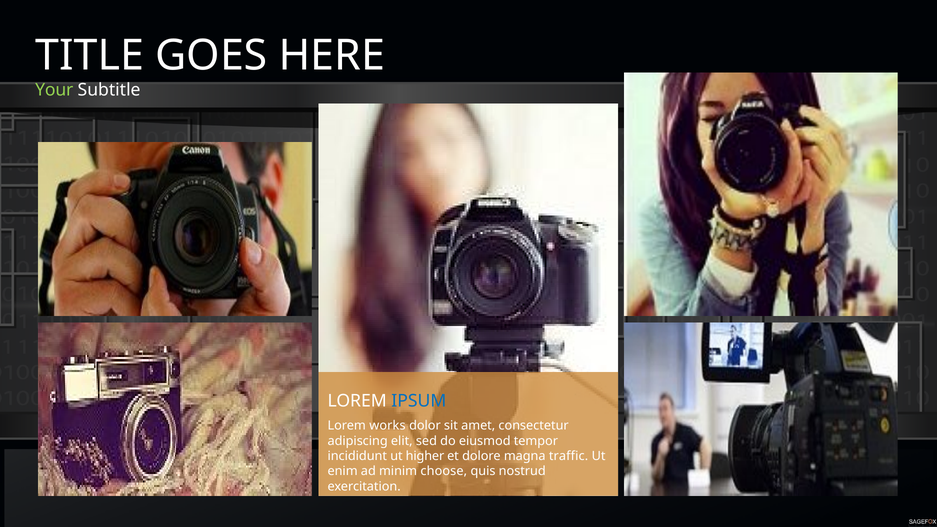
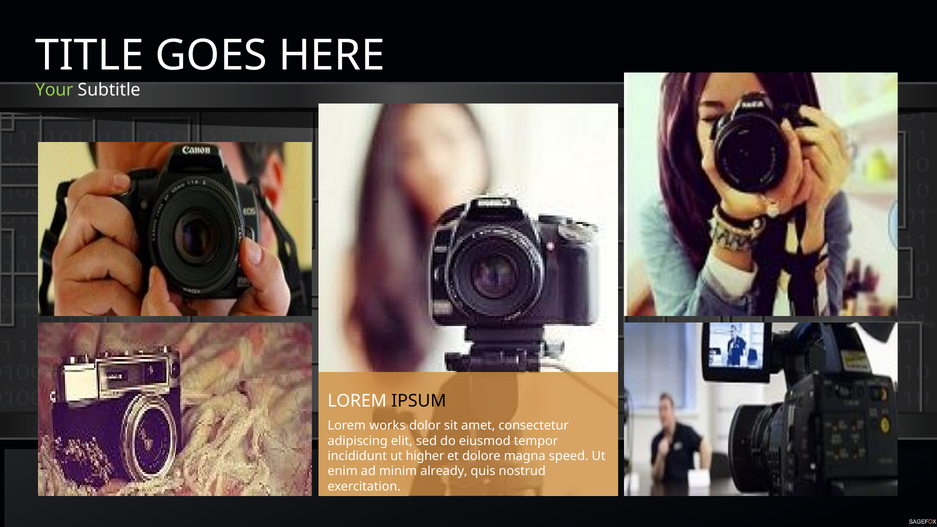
IPSUM colour: blue -> black (419, 401)
traffic: traffic -> speed (569, 456)
choose: choose -> already (444, 471)
